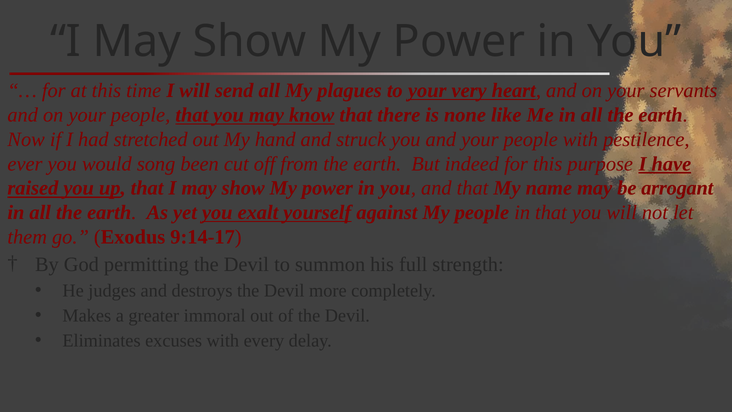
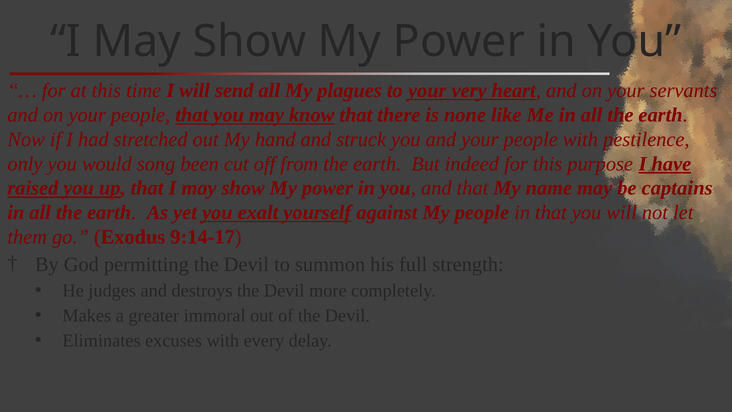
ever: ever -> only (25, 164)
arrogant: arrogant -> captains (677, 188)
